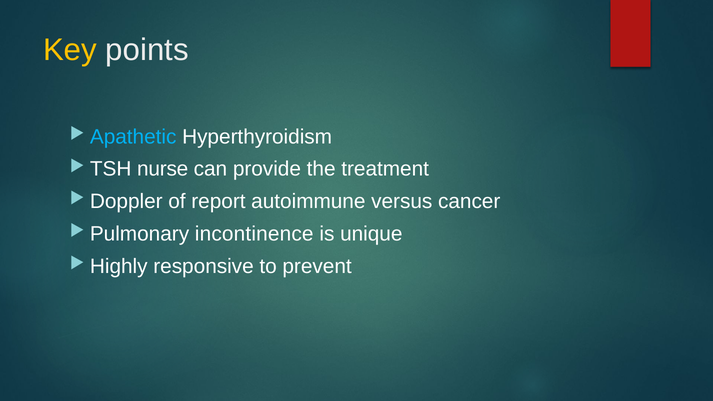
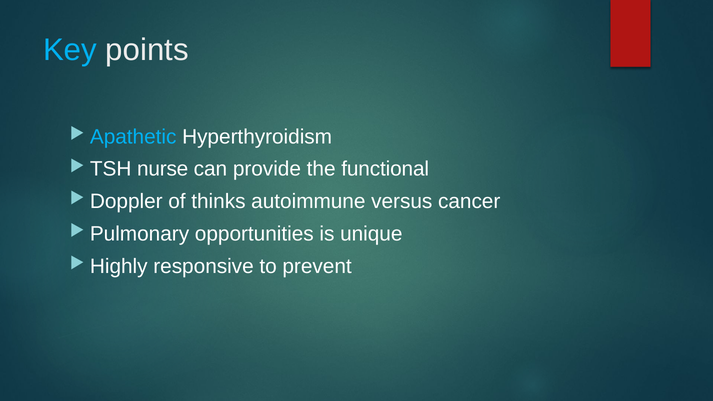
Key colour: yellow -> light blue (70, 50)
treatment: treatment -> functional (385, 169)
report: report -> thinks (218, 201)
incontinence: incontinence -> opportunities (254, 234)
